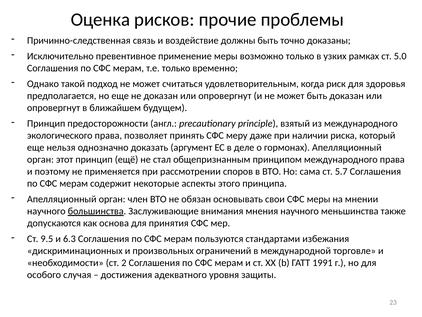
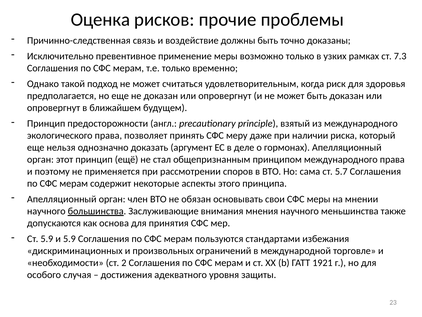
5.0: 5.0 -> 7.3 (400, 56)
Ст 9.5: 9.5 -> 5.9 (47, 239)
и 6.3: 6.3 -> 5.9 (69, 239)
1991: 1991 -> 1921 (323, 263)
